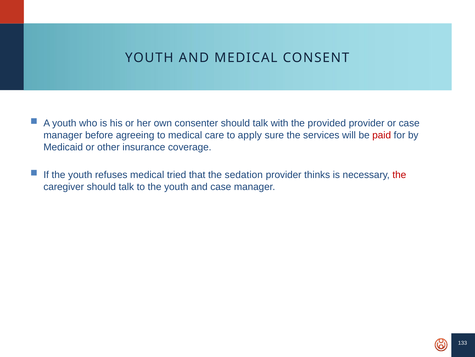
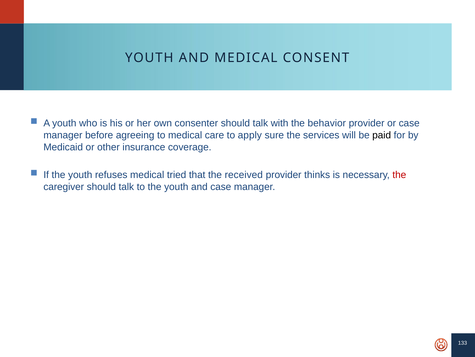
provided: provided -> behavior (327, 123)
paid colour: red -> black (382, 135)
sedation: sedation -> received (244, 174)
